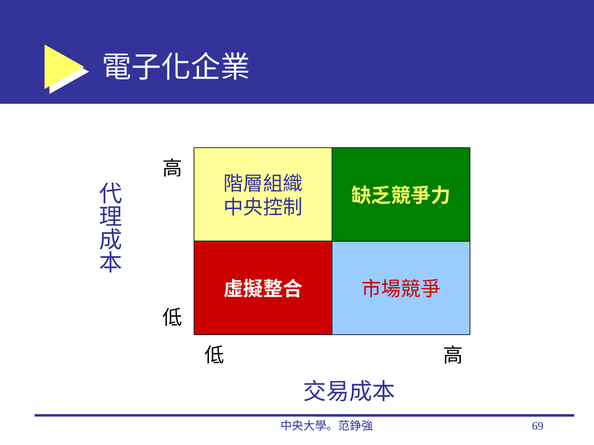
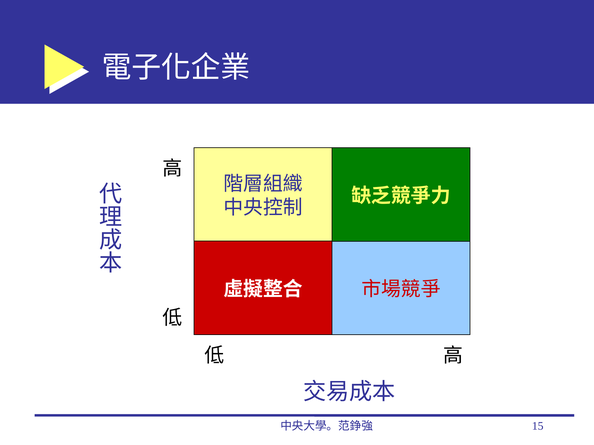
69: 69 -> 15 (538, 427)
